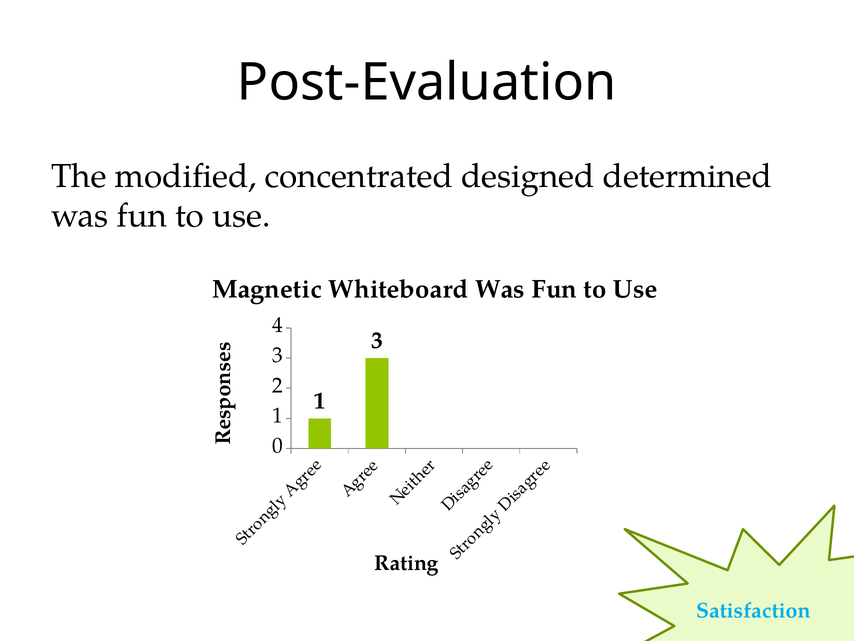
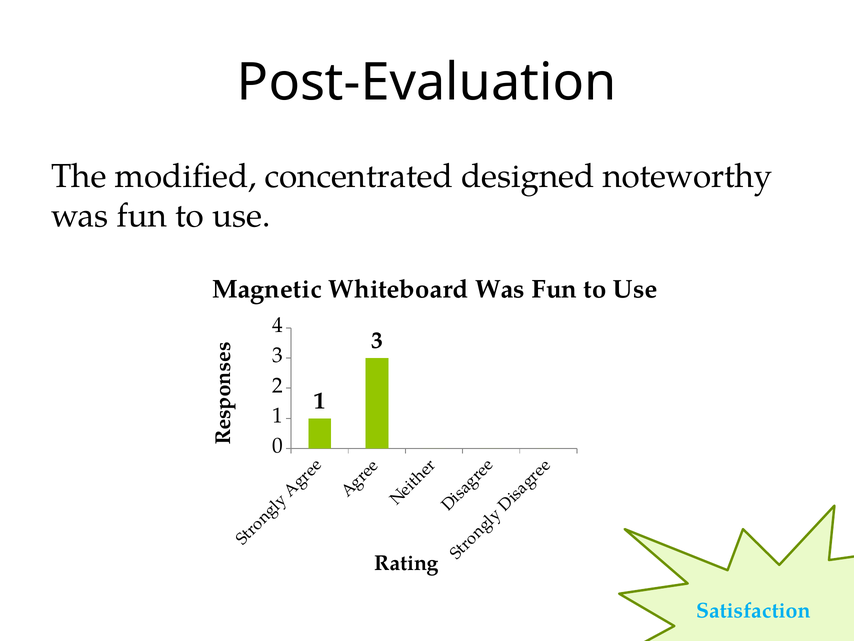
determined: determined -> noteworthy (688, 176)
